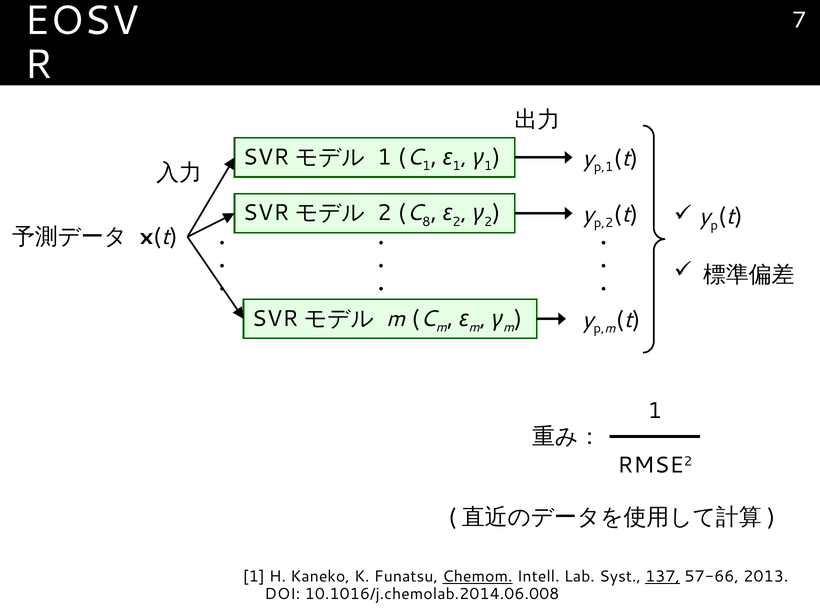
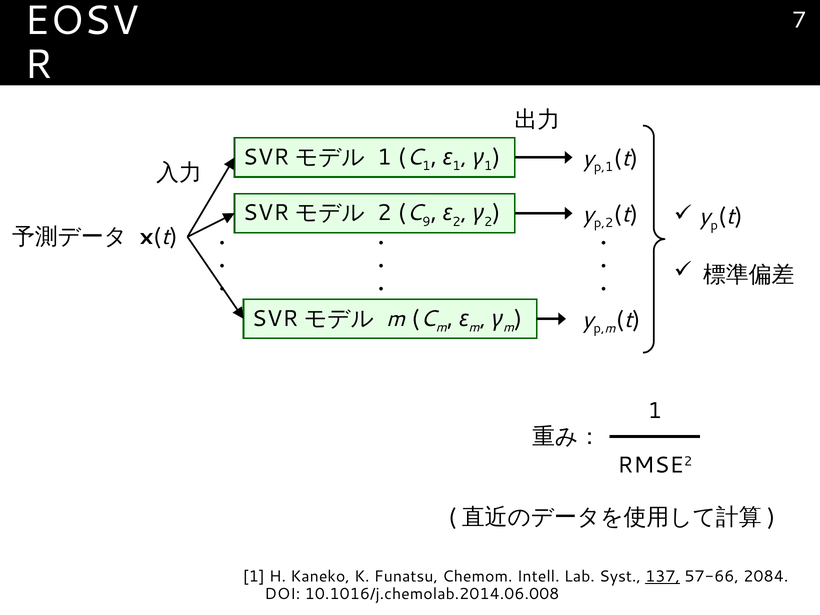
8: 8 -> 9 (426, 222)
Chemom underline: present -> none (477, 577)
2013: 2013 -> 2084 (766, 577)
